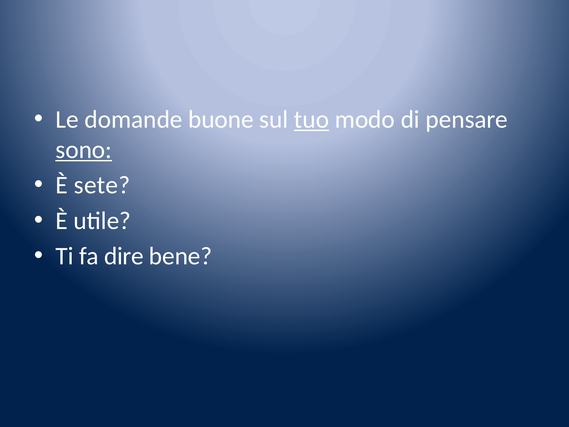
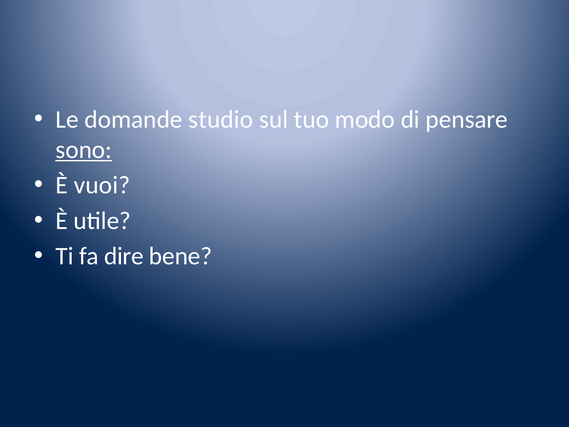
buone: buone -> studio (221, 119)
tuo underline: present -> none (311, 119)
sete: sete -> vuoi (102, 185)
